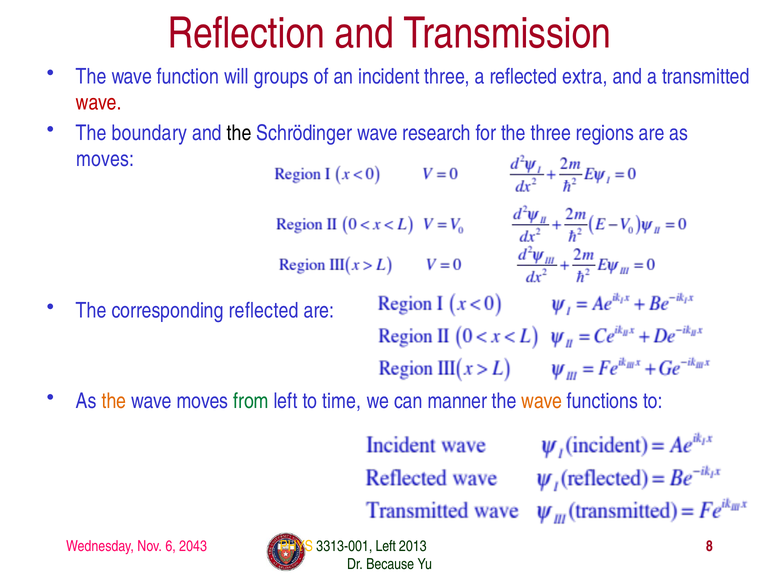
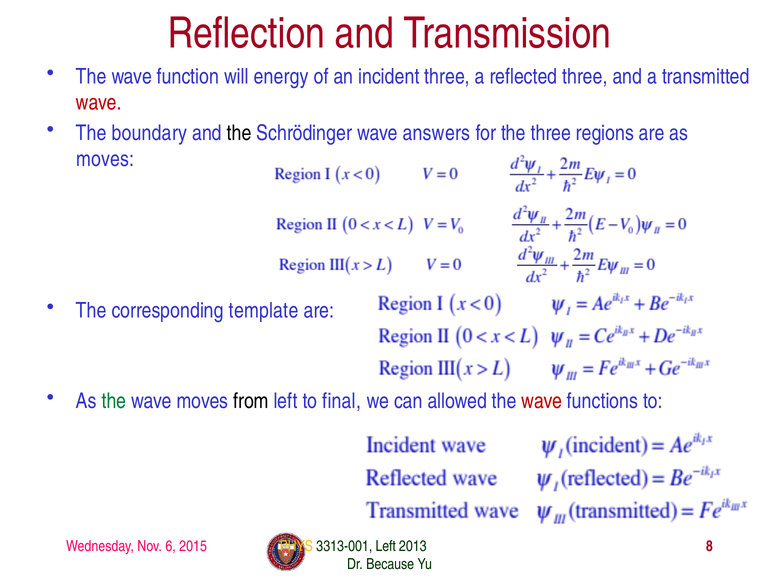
groups: groups -> energy (281, 77)
reflected extra: extra -> three (585, 77)
research: research -> answers (436, 133)
corresponding reflected: reflected -> template (264, 311)
the colour: orange -> green (114, 401)
from colour: green -> black (251, 401)
time: time -> final (342, 401)
manner: manner -> allowed (457, 401)
wave colour: orange -> red (542, 401)
2043: 2043 -> 2015 (193, 546)
